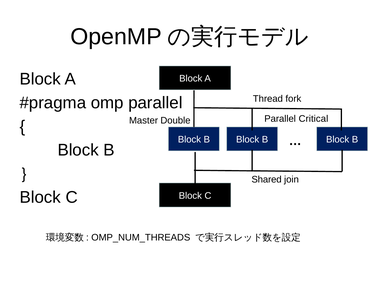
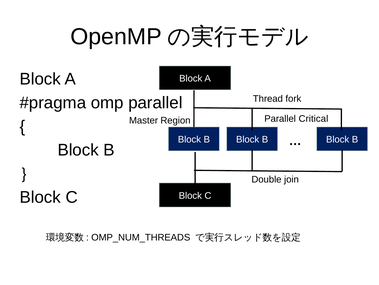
Double: Double -> Region (175, 120)
Shared: Shared -> Double (267, 179)
